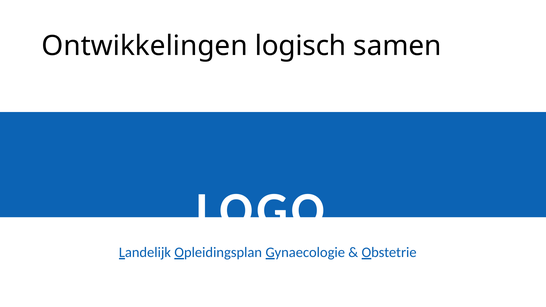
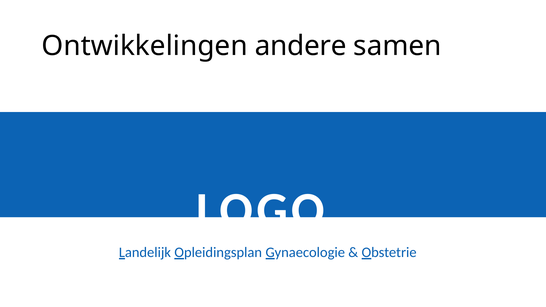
logisch: logisch -> andere (301, 46)
